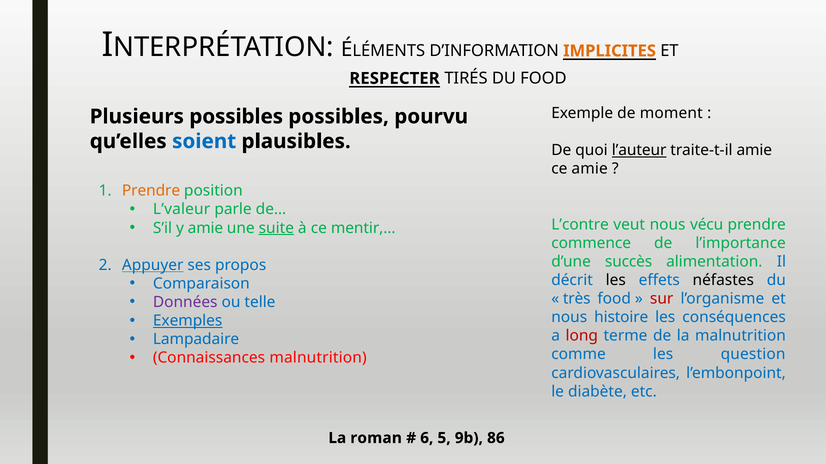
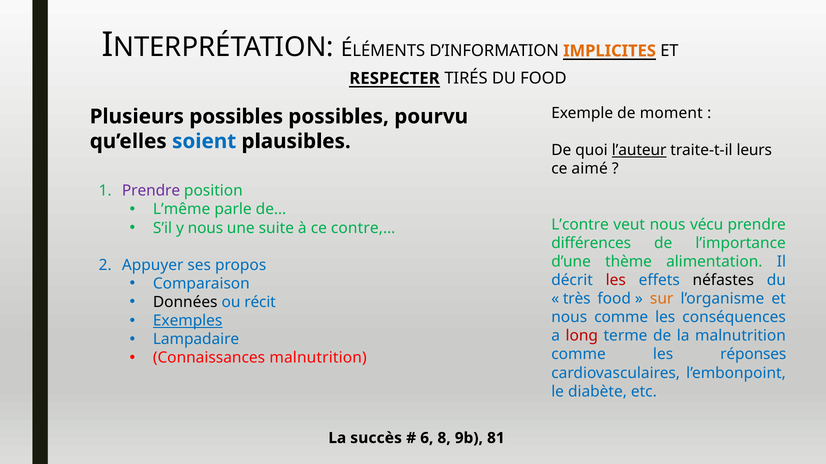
traite-t-il amie: amie -> leurs (754, 150)
ce amie: amie -> aimé (590, 169)
Prendre colour: orange -> purple (151, 191)
L’valeur: L’valeur -> L’même (182, 210)
y amie: amie -> nous (205, 228)
suite underline: present -> none (276, 228)
mentir,…: mentir,… -> contre,… (363, 228)
commence: commence -> différences (591, 243)
succès: succès -> thème (629, 262)
Appuyer underline: present -> none (153, 265)
les colour: black -> red (616, 281)
Données colour: purple -> black (185, 303)
telle: telle -> récit (260, 303)
sur colour: red -> orange (662, 299)
nous histoire: histoire -> comme (621, 318)
question: question -> réponses (753, 355)
roman: roman -> succès (376, 439)
5: 5 -> 8 (444, 439)
86: 86 -> 81 (496, 439)
